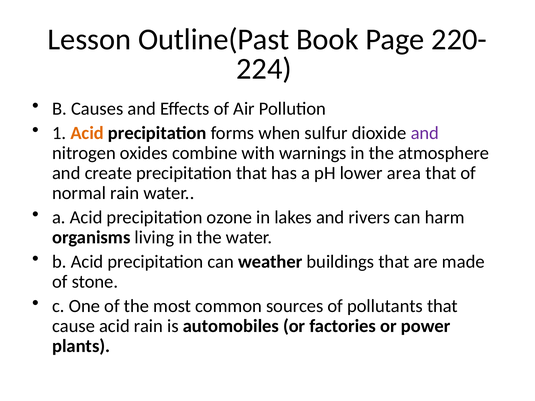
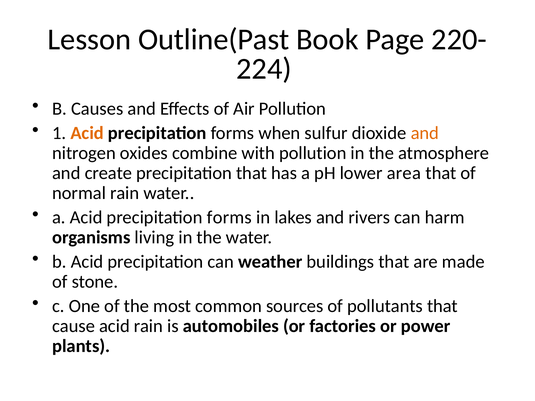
and colour: purple -> orange (425, 133)
with warnings: warnings -> pollution (313, 153)
a Acid precipitation ozone: ozone -> forms (229, 218)
